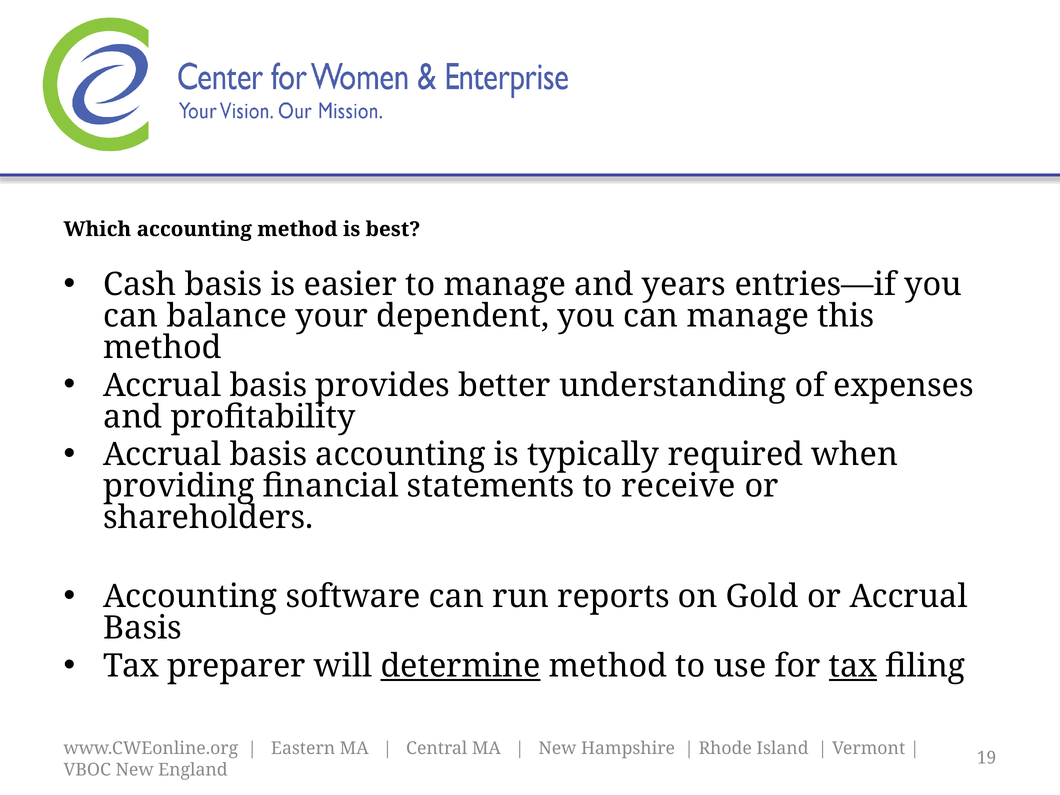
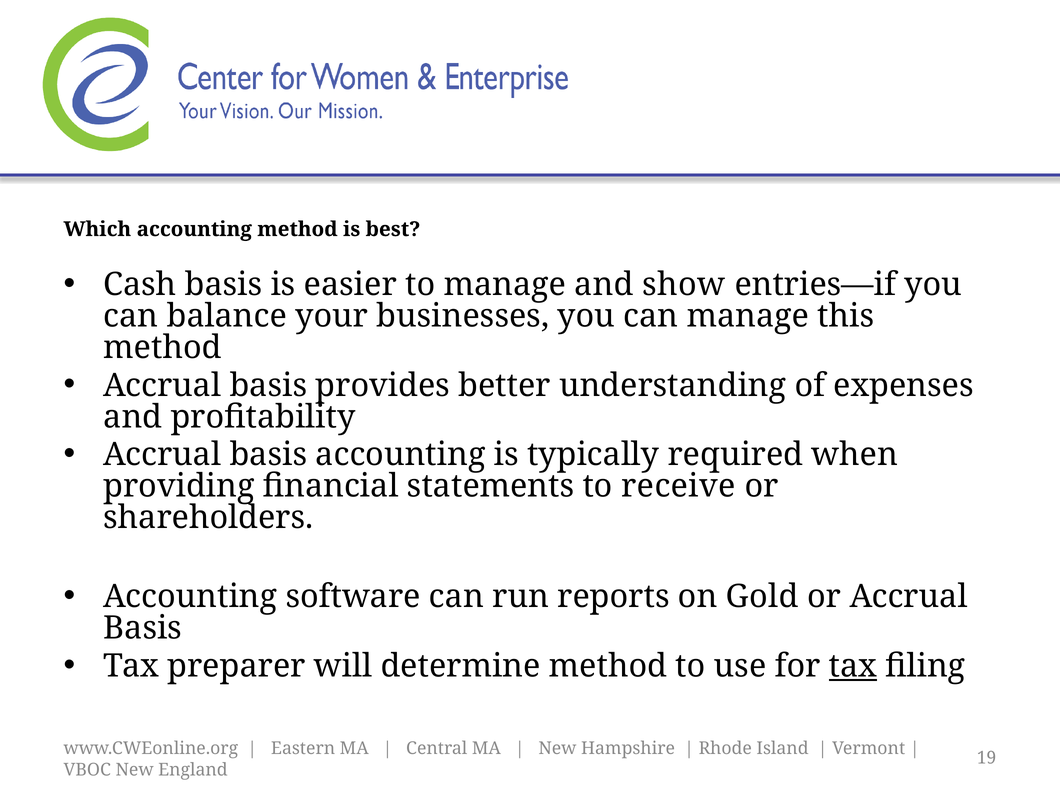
years: years -> show (684, 285)
dependent: dependent -> businesses (463, 316)
determine underline: present -> none (461, 666)
